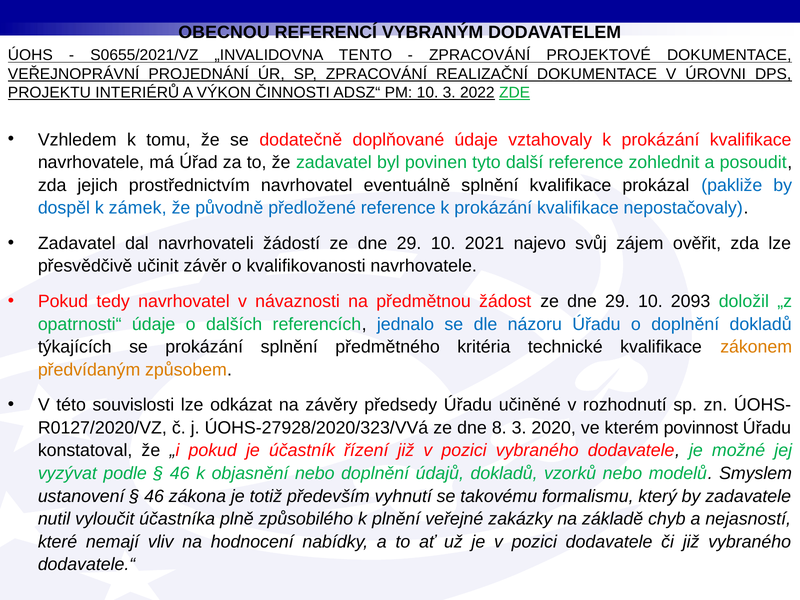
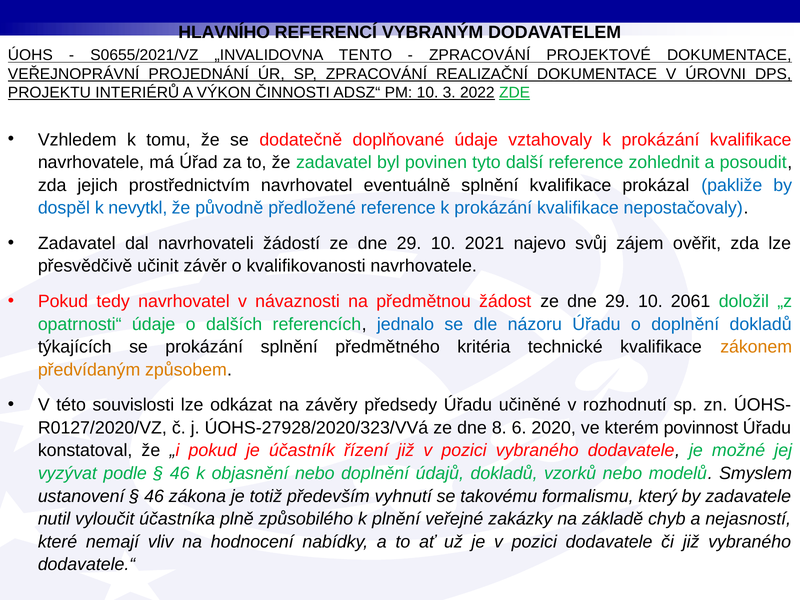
OBECNOU: OBECNOU -> HLAVNÍHO (224, 32)
zámek: zámek -> nevytkl (138, 208)
2093: 2093 -> 2061 (691, 301)
8 3: 3 -> 6 (519, 428)
